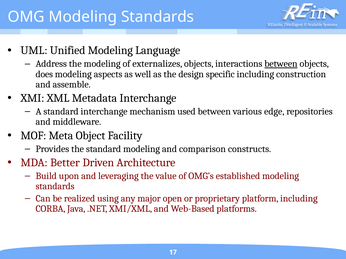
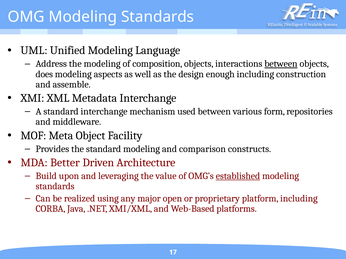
externalizes: externalizes -> composition (157, 64)
specific: specific -> enough (220, 74)
edge: edge -> form (274, 112)
established underline: none -> present (238, 176)
